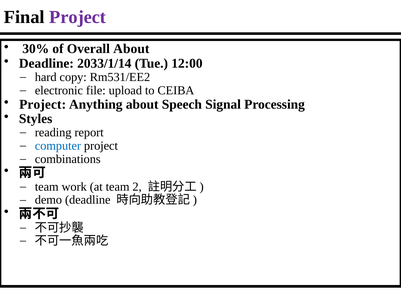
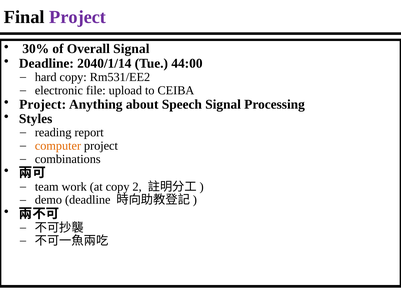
Overall About: About -> Signal (131, 49)
2033/1/14: 2033/1/14 -> 2040/1/14 (104, 63)
12:00: 12:00 -> 44:00 (187, 63)
computer colour: blue -> orange (58, 146)
at team: team -> copy (118, 187)
